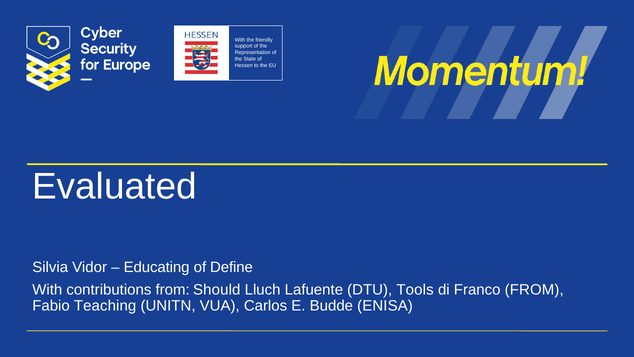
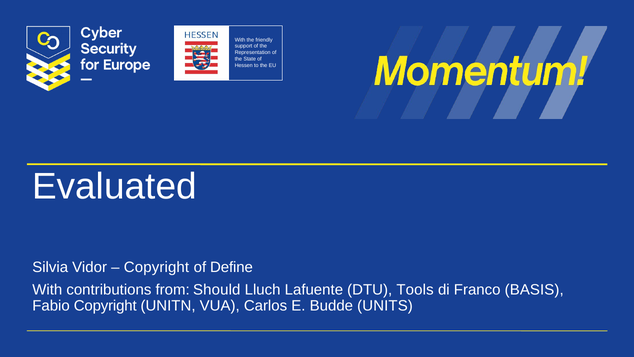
Educating: Educating -> Copyright (156, 267)
Franco FROM: FROM -> BASIS (534, 290)
Fabio Teaching: Teaching -> Copyright (105, 306)
ENISA: ENISA -> UNITS (385, 306)
